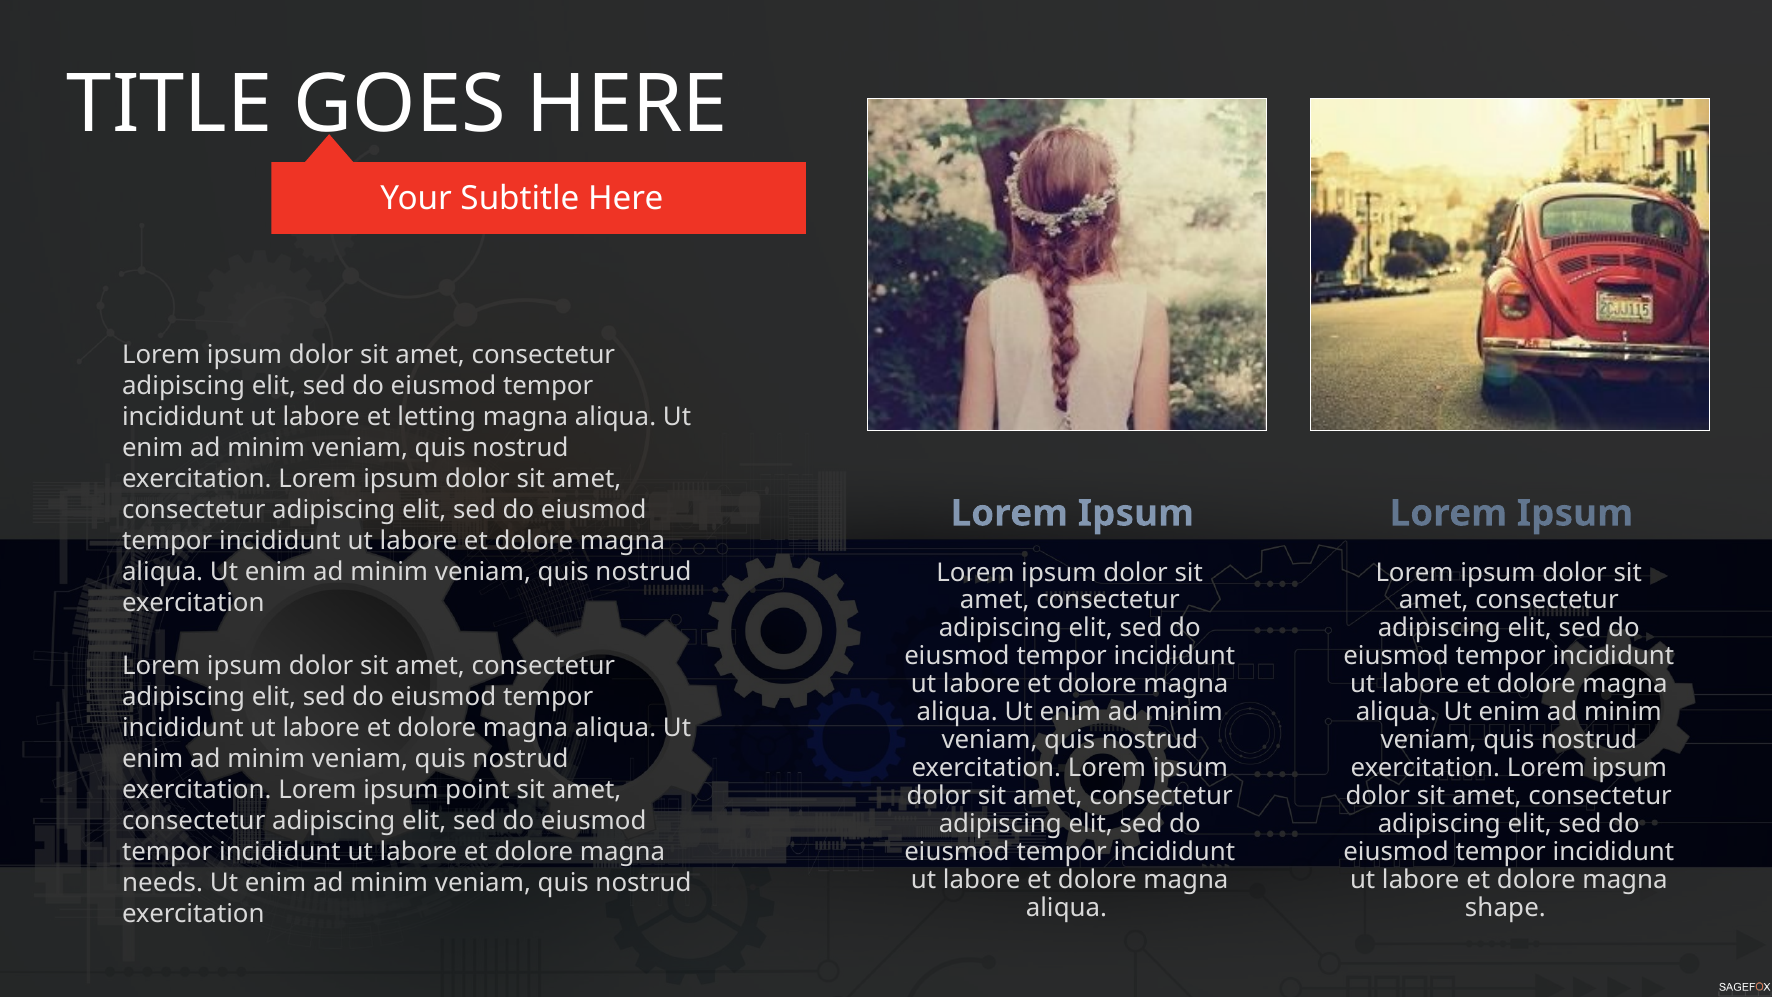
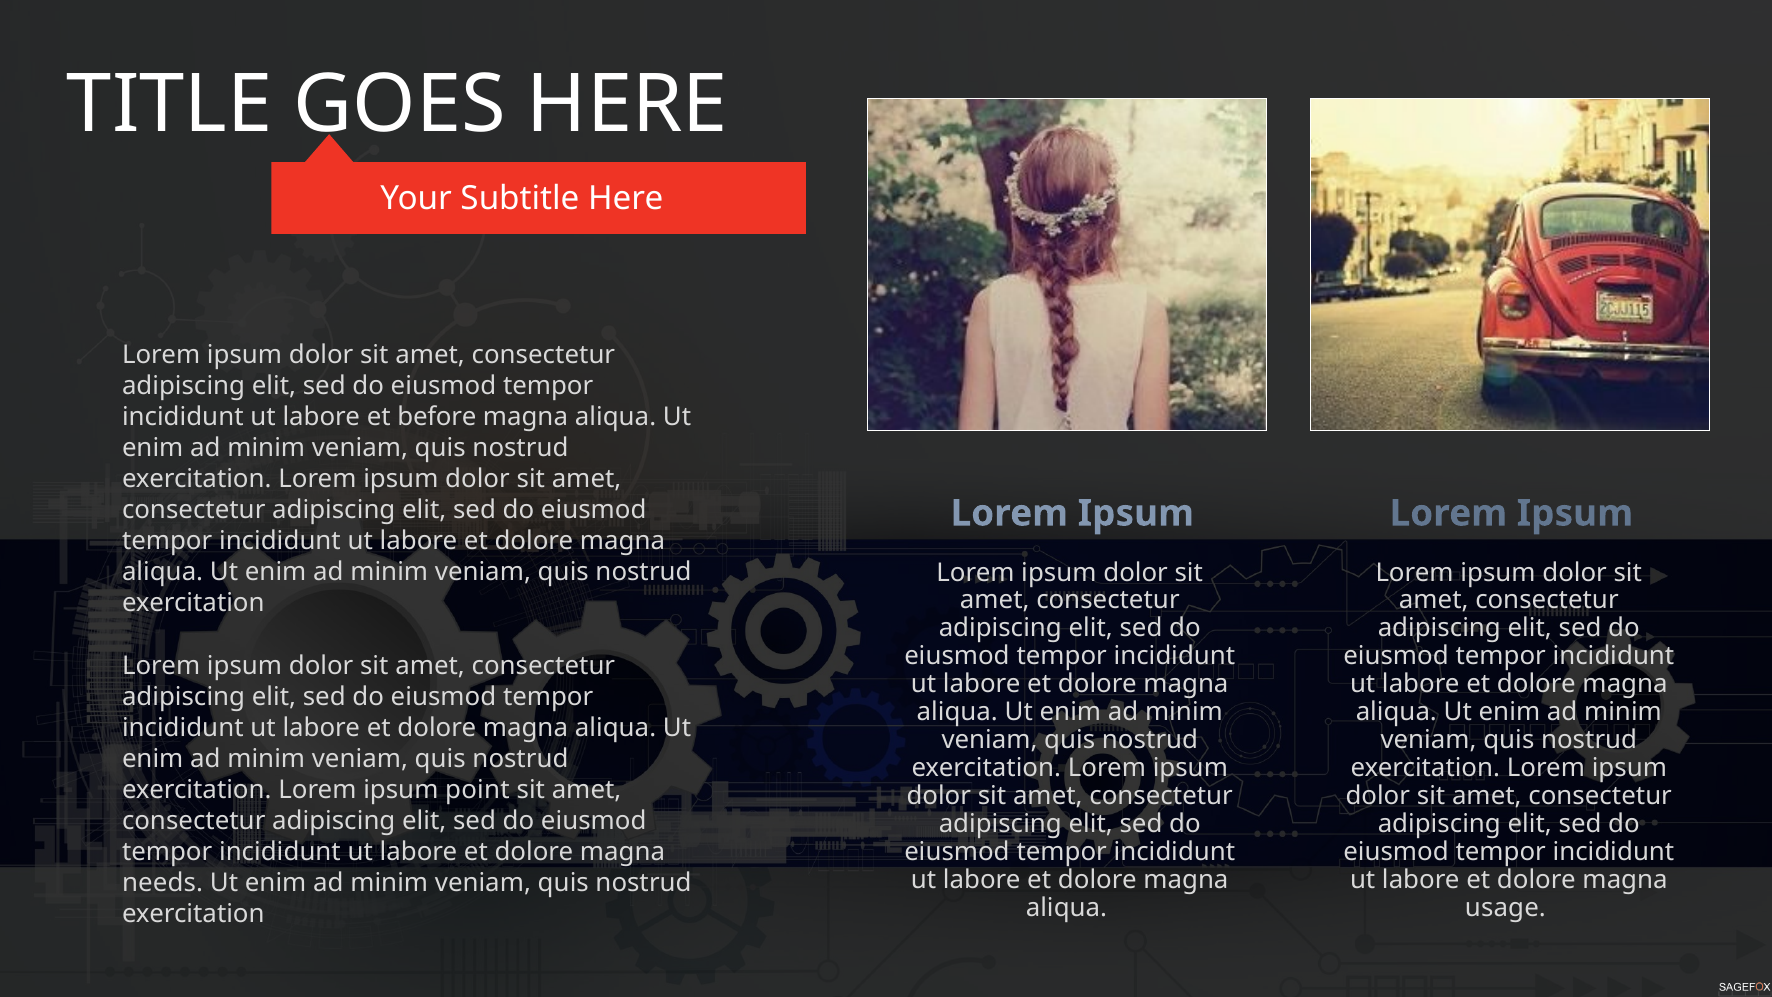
letting: letting -> before (437, 417)
shape: shape -> usage (1505, 908)
